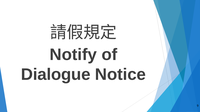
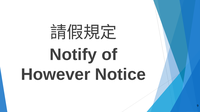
Dialogue: Dialogue -> However (56, 75)
